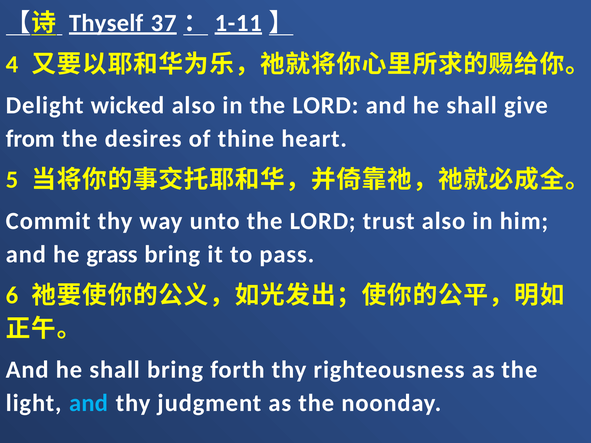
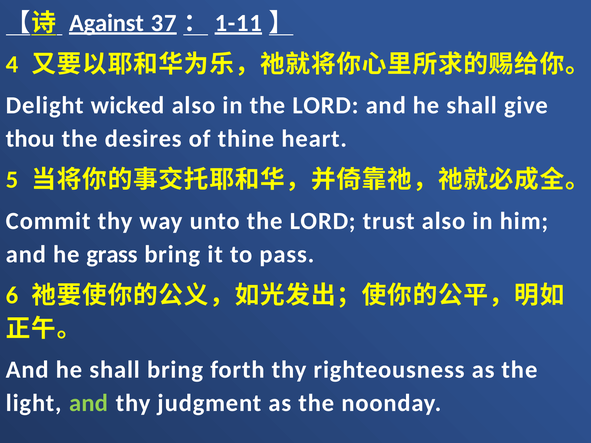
Thyself: Thyself -> Against (106, 23)
from: from -> thou (30, 139)
and colour: light blue -> light green (89, 403)
